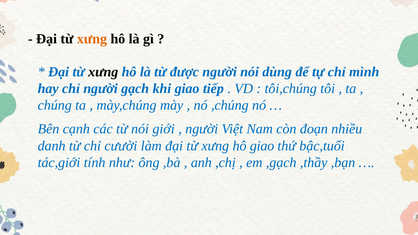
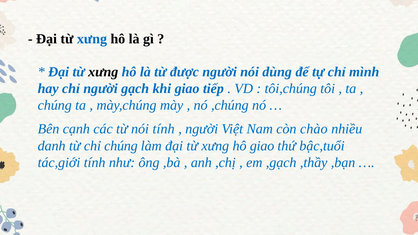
xưng colour: orange -> blue (92, 39)
nói giới: giới -> tính (164, 129)
đoạn: đoạn -> chào (314, 129)
chỉ cưười: cưười -> chúng (121, 146)
